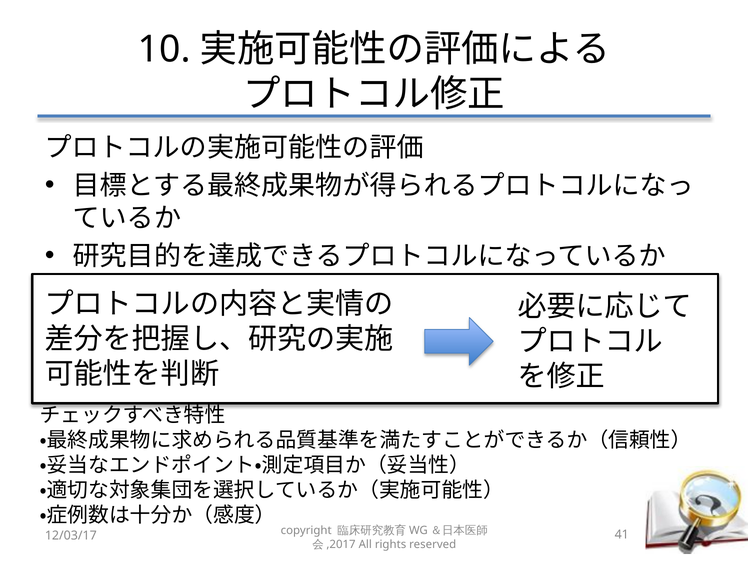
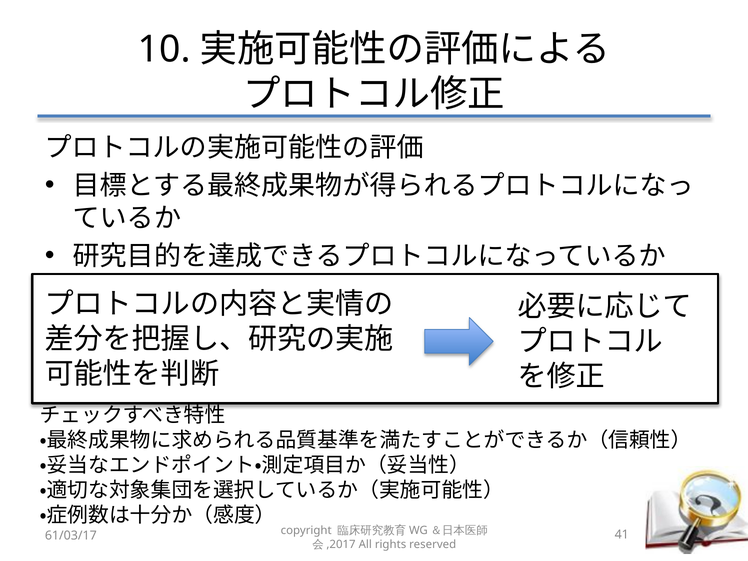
12/03/17: 12/03/17 -> 61/03/17 (71, 536)
